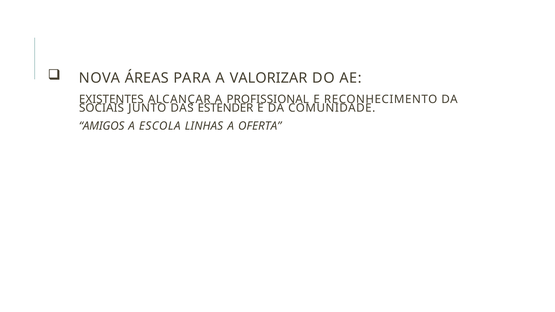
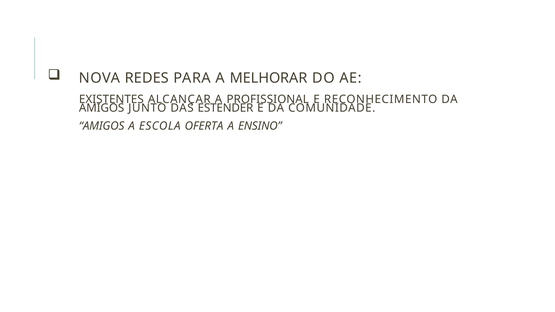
ÁREAS: ÁREAS -> REDES (147, 78)
VALORIZAR: VALORIZAR -> MELHORAR (269, 78)
SOCIAIS: SOCIAIS -> AMIGOS (102, 108)
LINHAS: LINHAS -> OFERTA (204, 126)
OFERTA: OFERTA -> ENSINO (260, 126)
